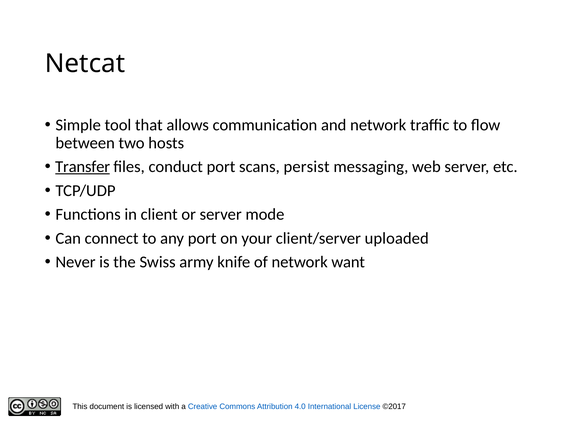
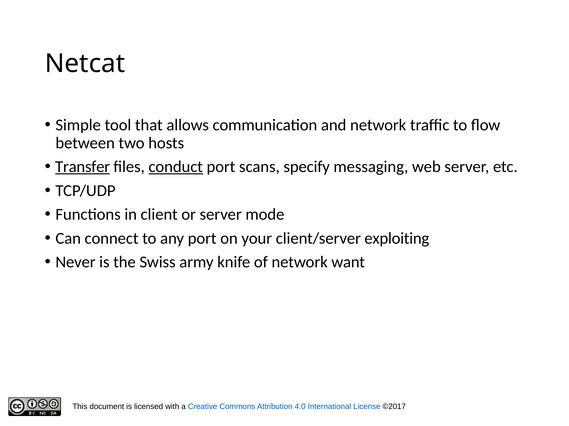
conduct underline: none -> present (176, 167)
persist: persist -> specify (307, 167)
uploaded: uploaded -> exploiting (397, 239)
